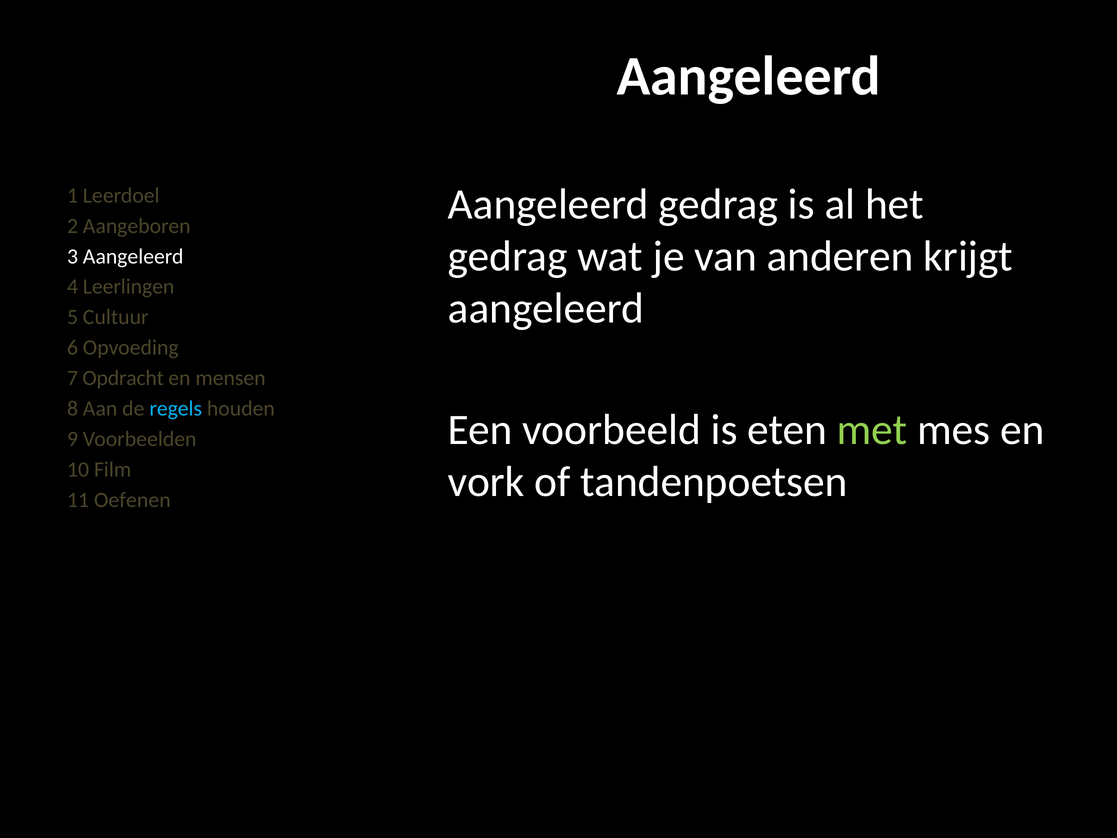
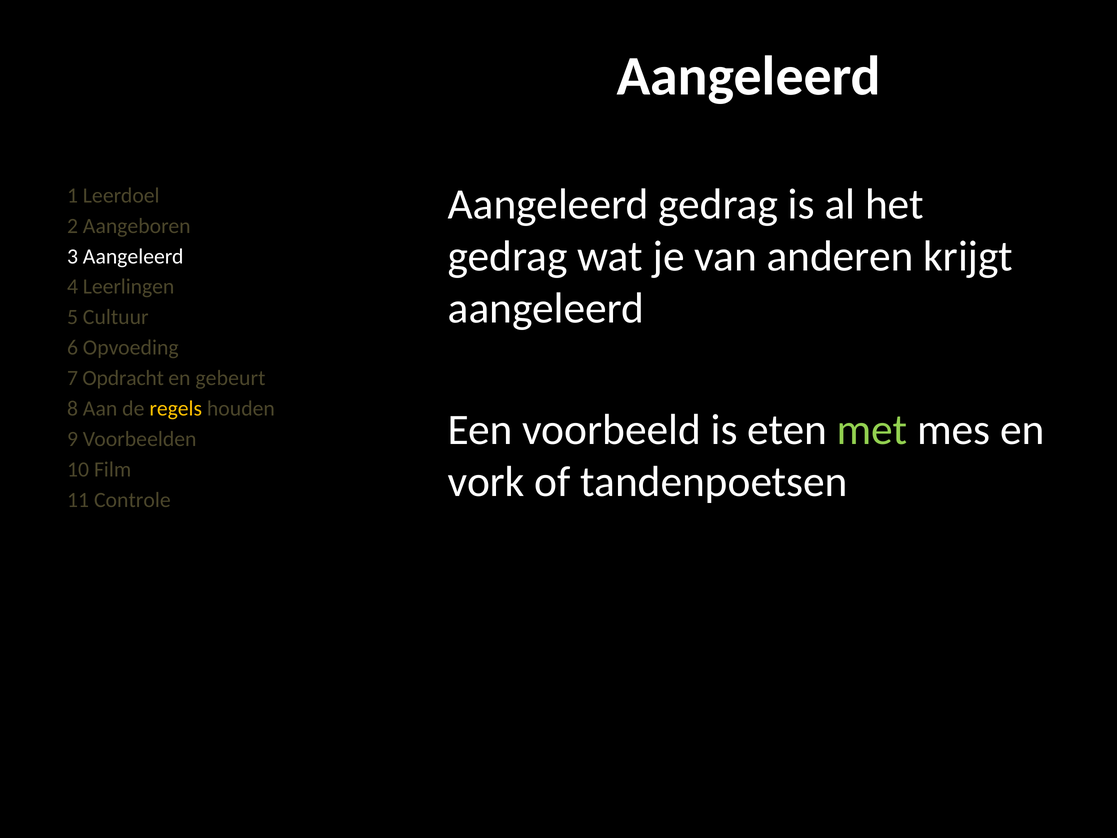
mensen: mensen -> gebeurt (230, 378)
regels colour: light blue -> yellow (176, 408)
Oefenen: Oefenen -> Controle (132, 500)
